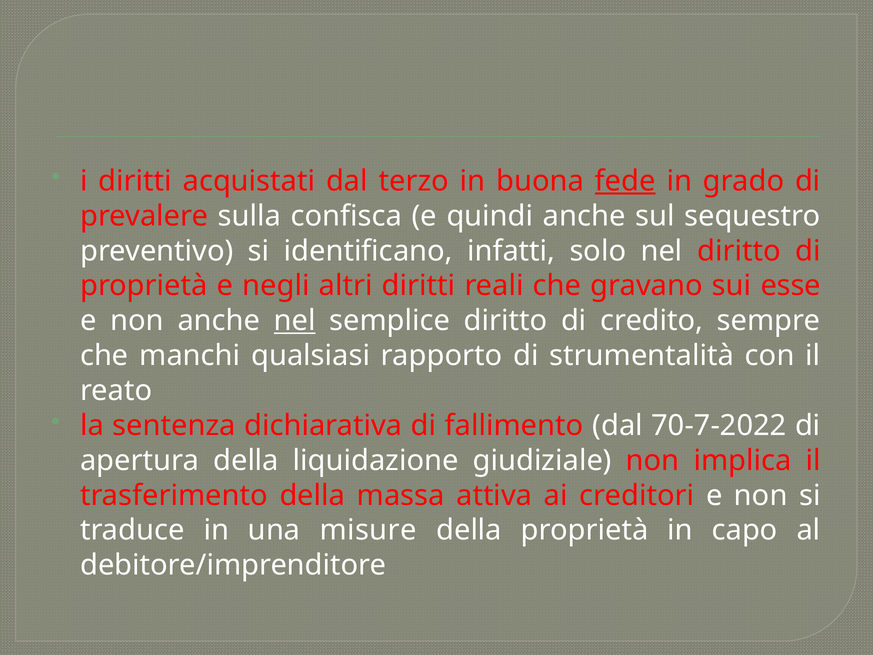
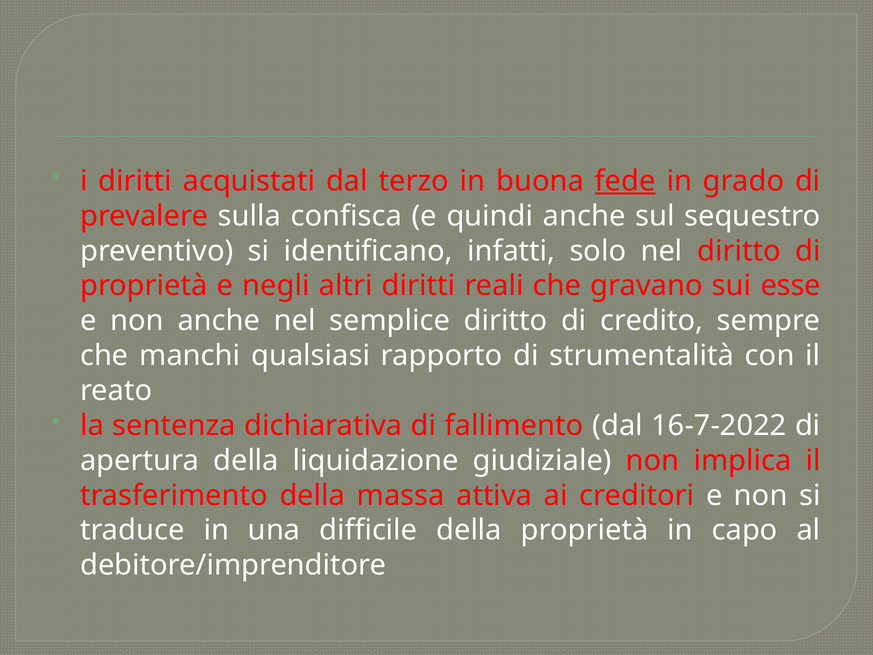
nel underline: present -> none (295, 321)
70-7-2022: 70-7-2022 -> 16-7-2022 (719, 425)
misure: misure -> difficile (368, 530)
